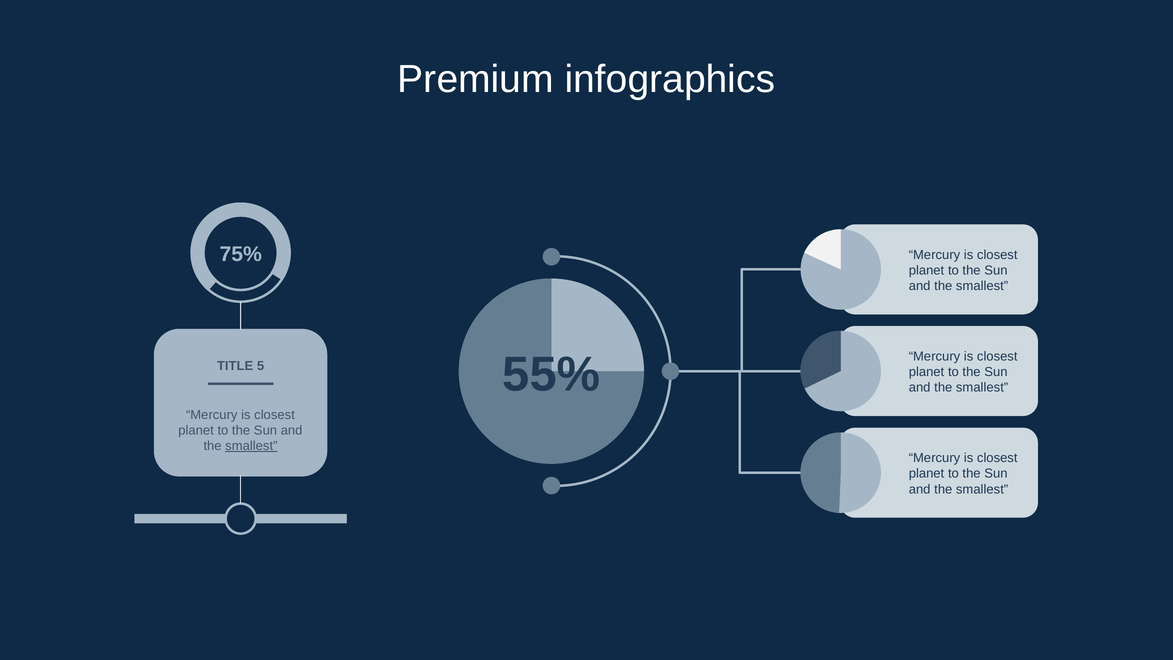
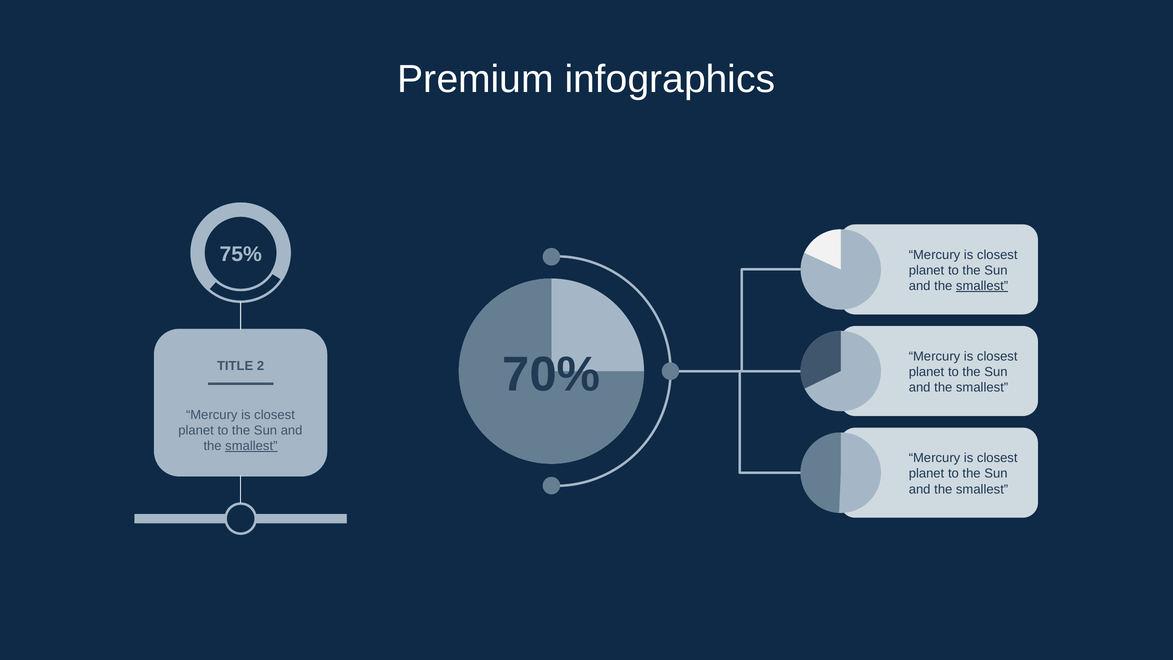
smallest underline: none -> present (982, 286)
55%: 55% -> 70% (551, 374)
5: 5 -> 2 (261, 366)
